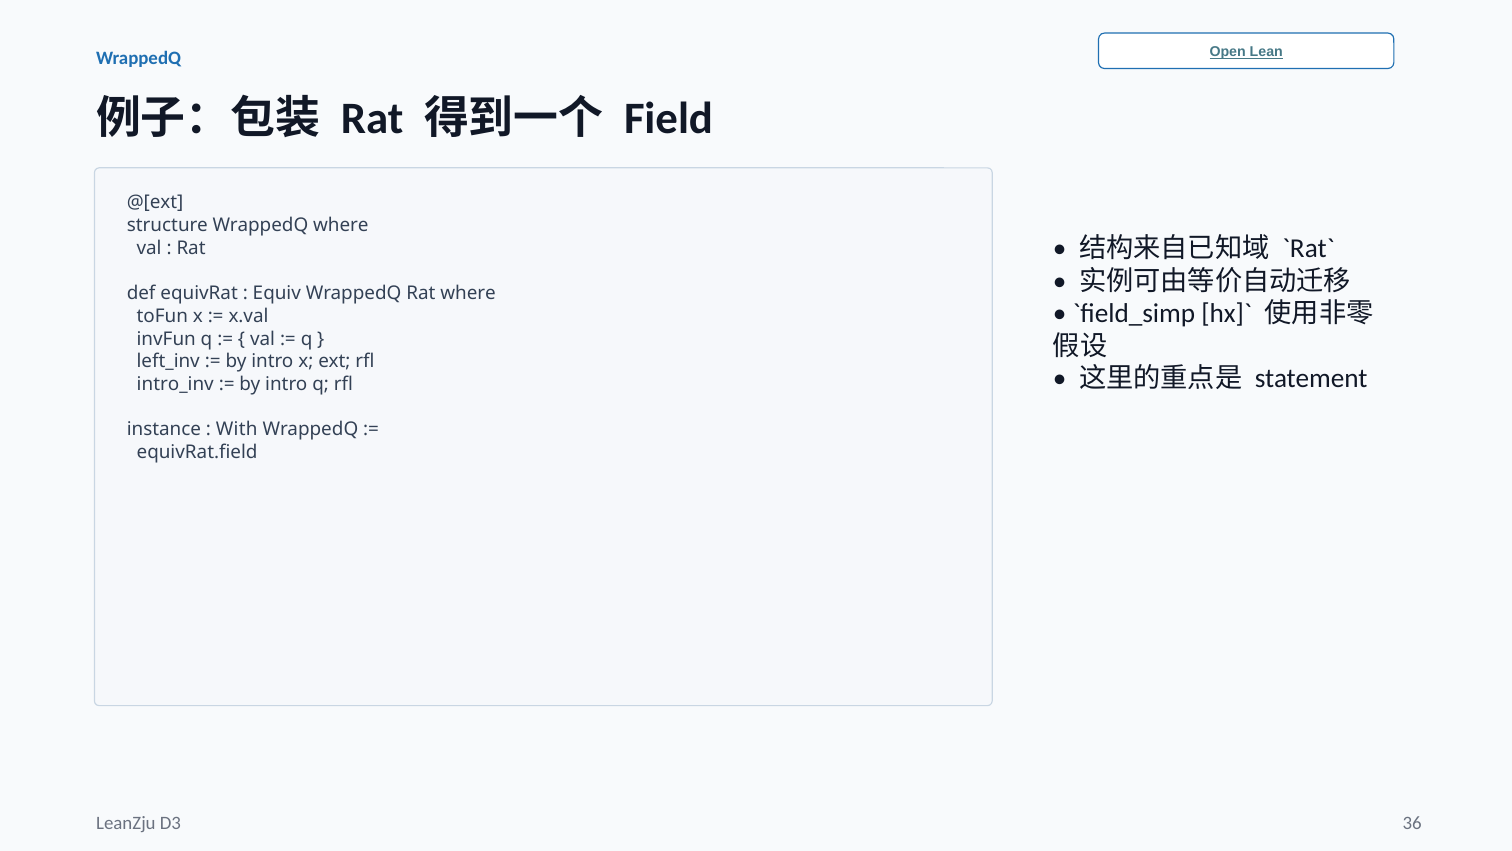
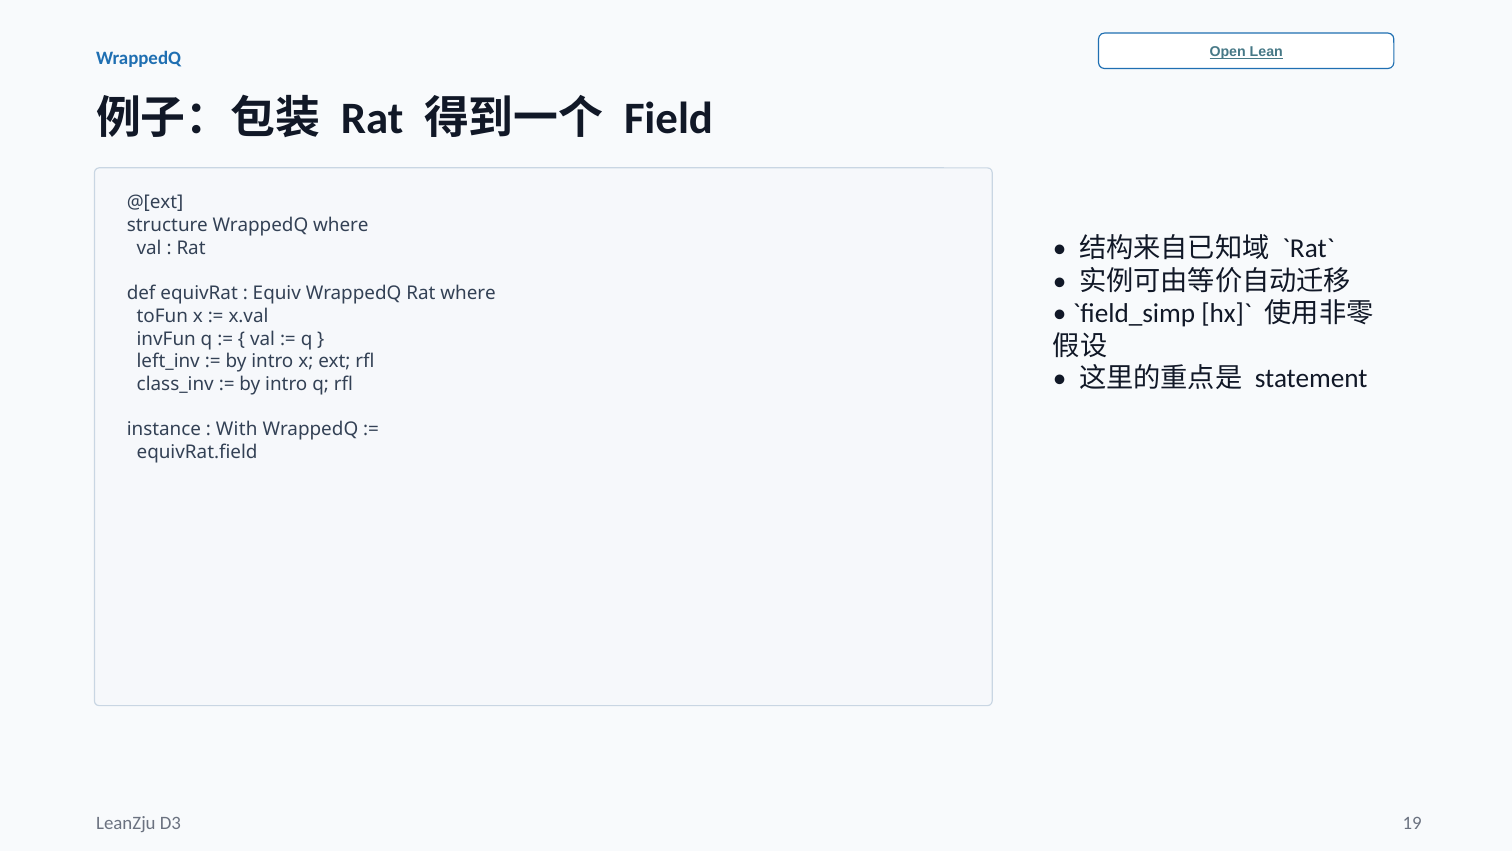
intro_inv: intro_inv -> class_inv (175, 384)
36: 36 -> 19 (1412, 823)
